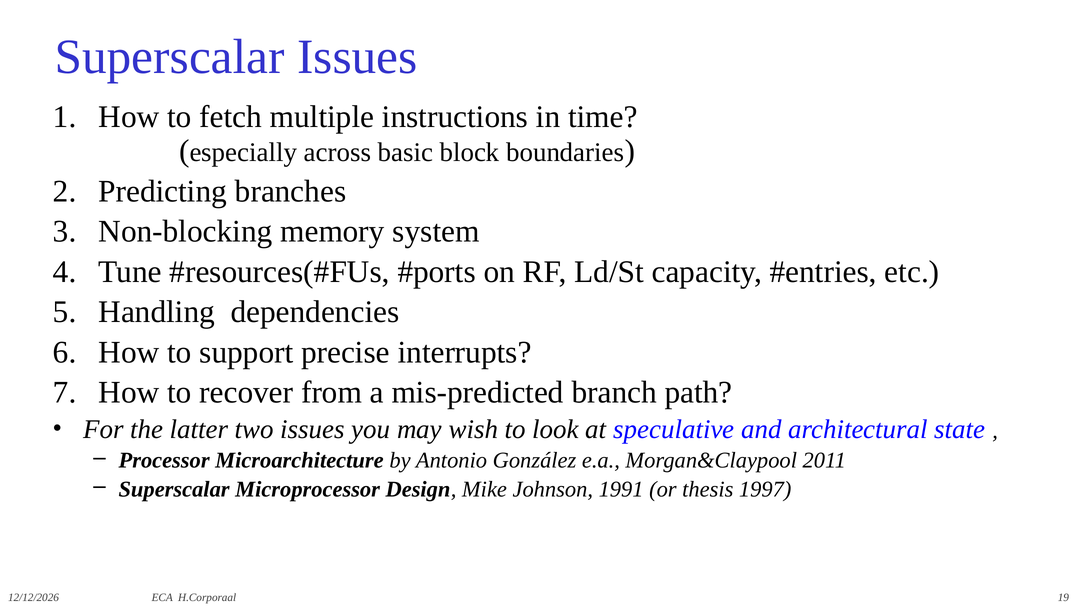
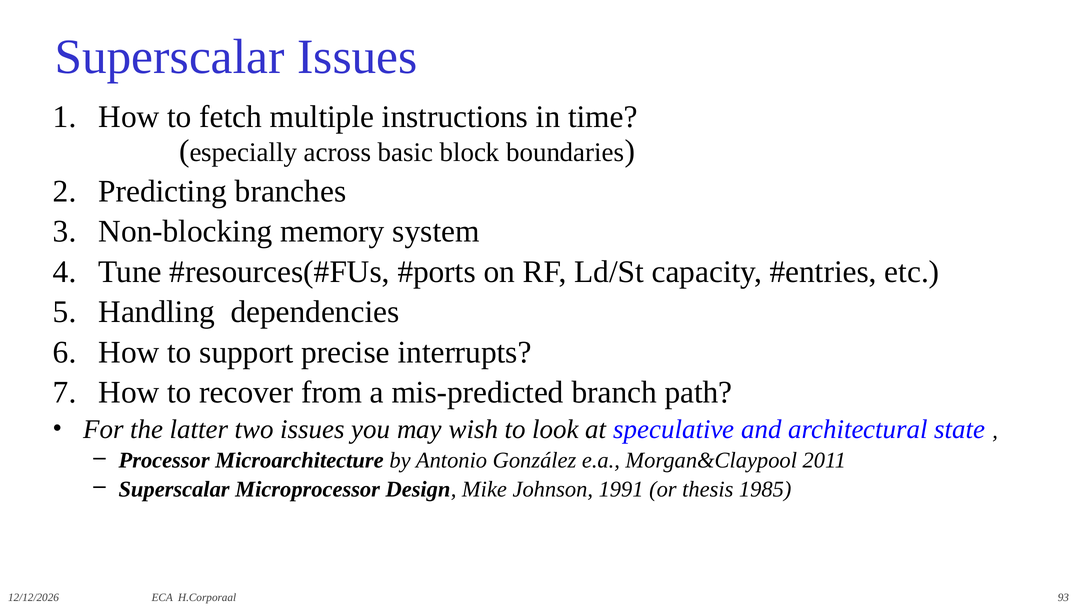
1997: 1997 -> 1985 (765, 489)
19: 19 -> 93 (1063, 597)
